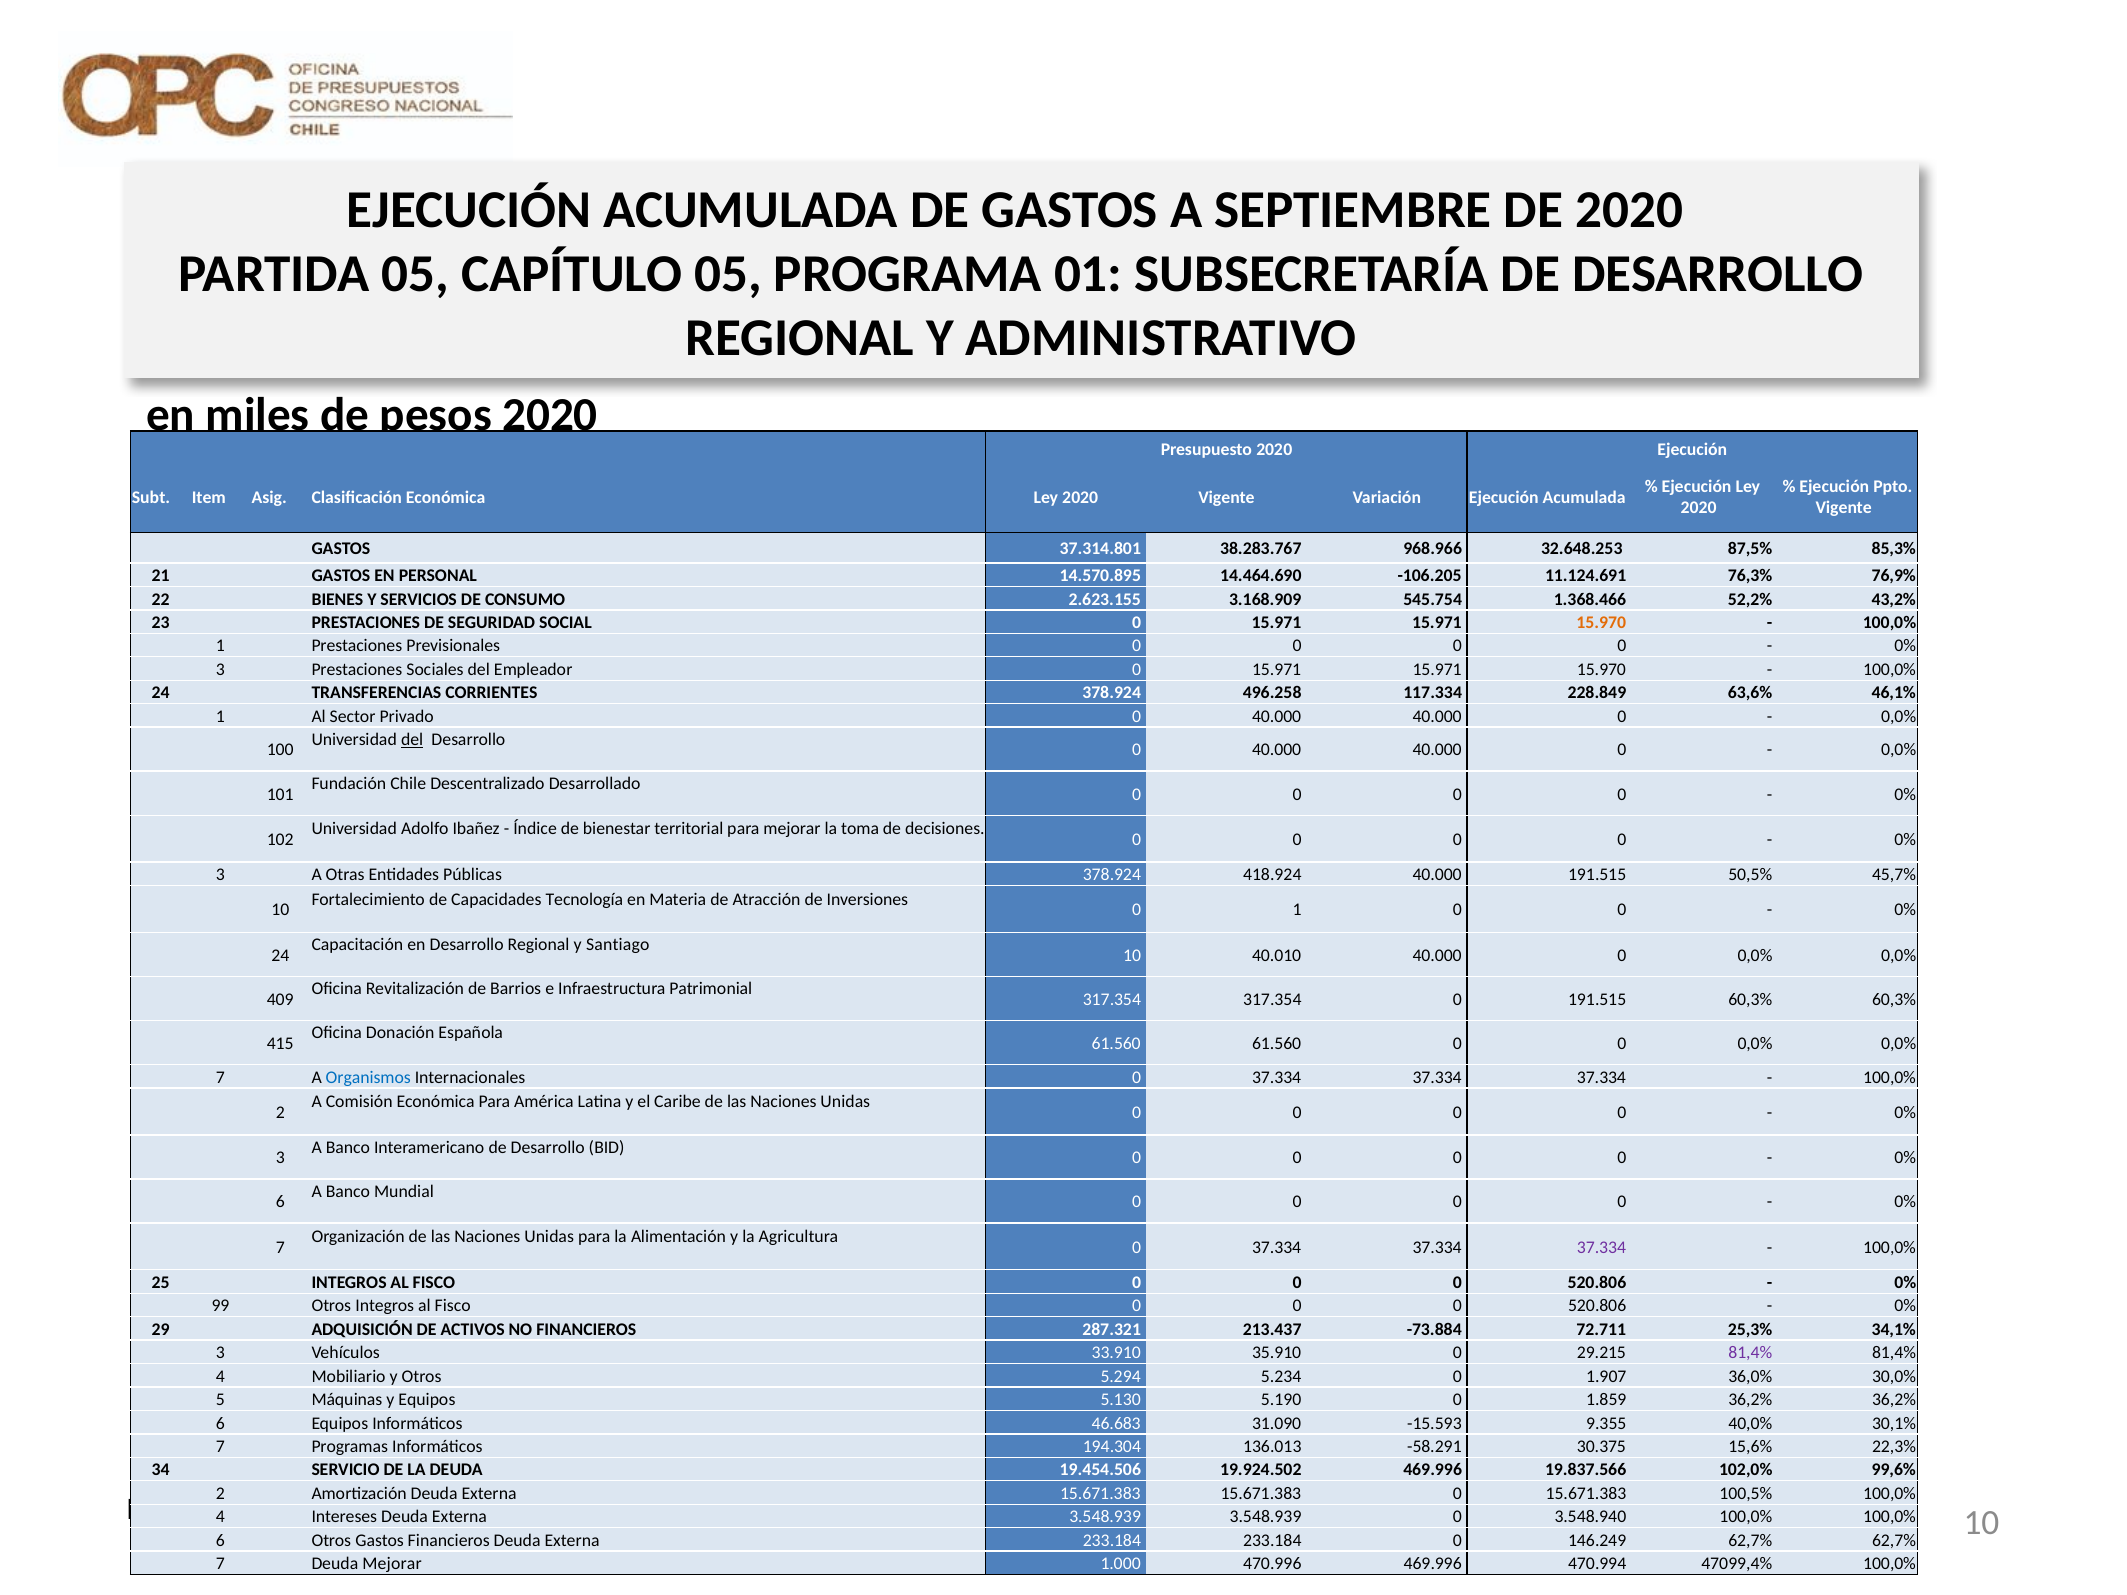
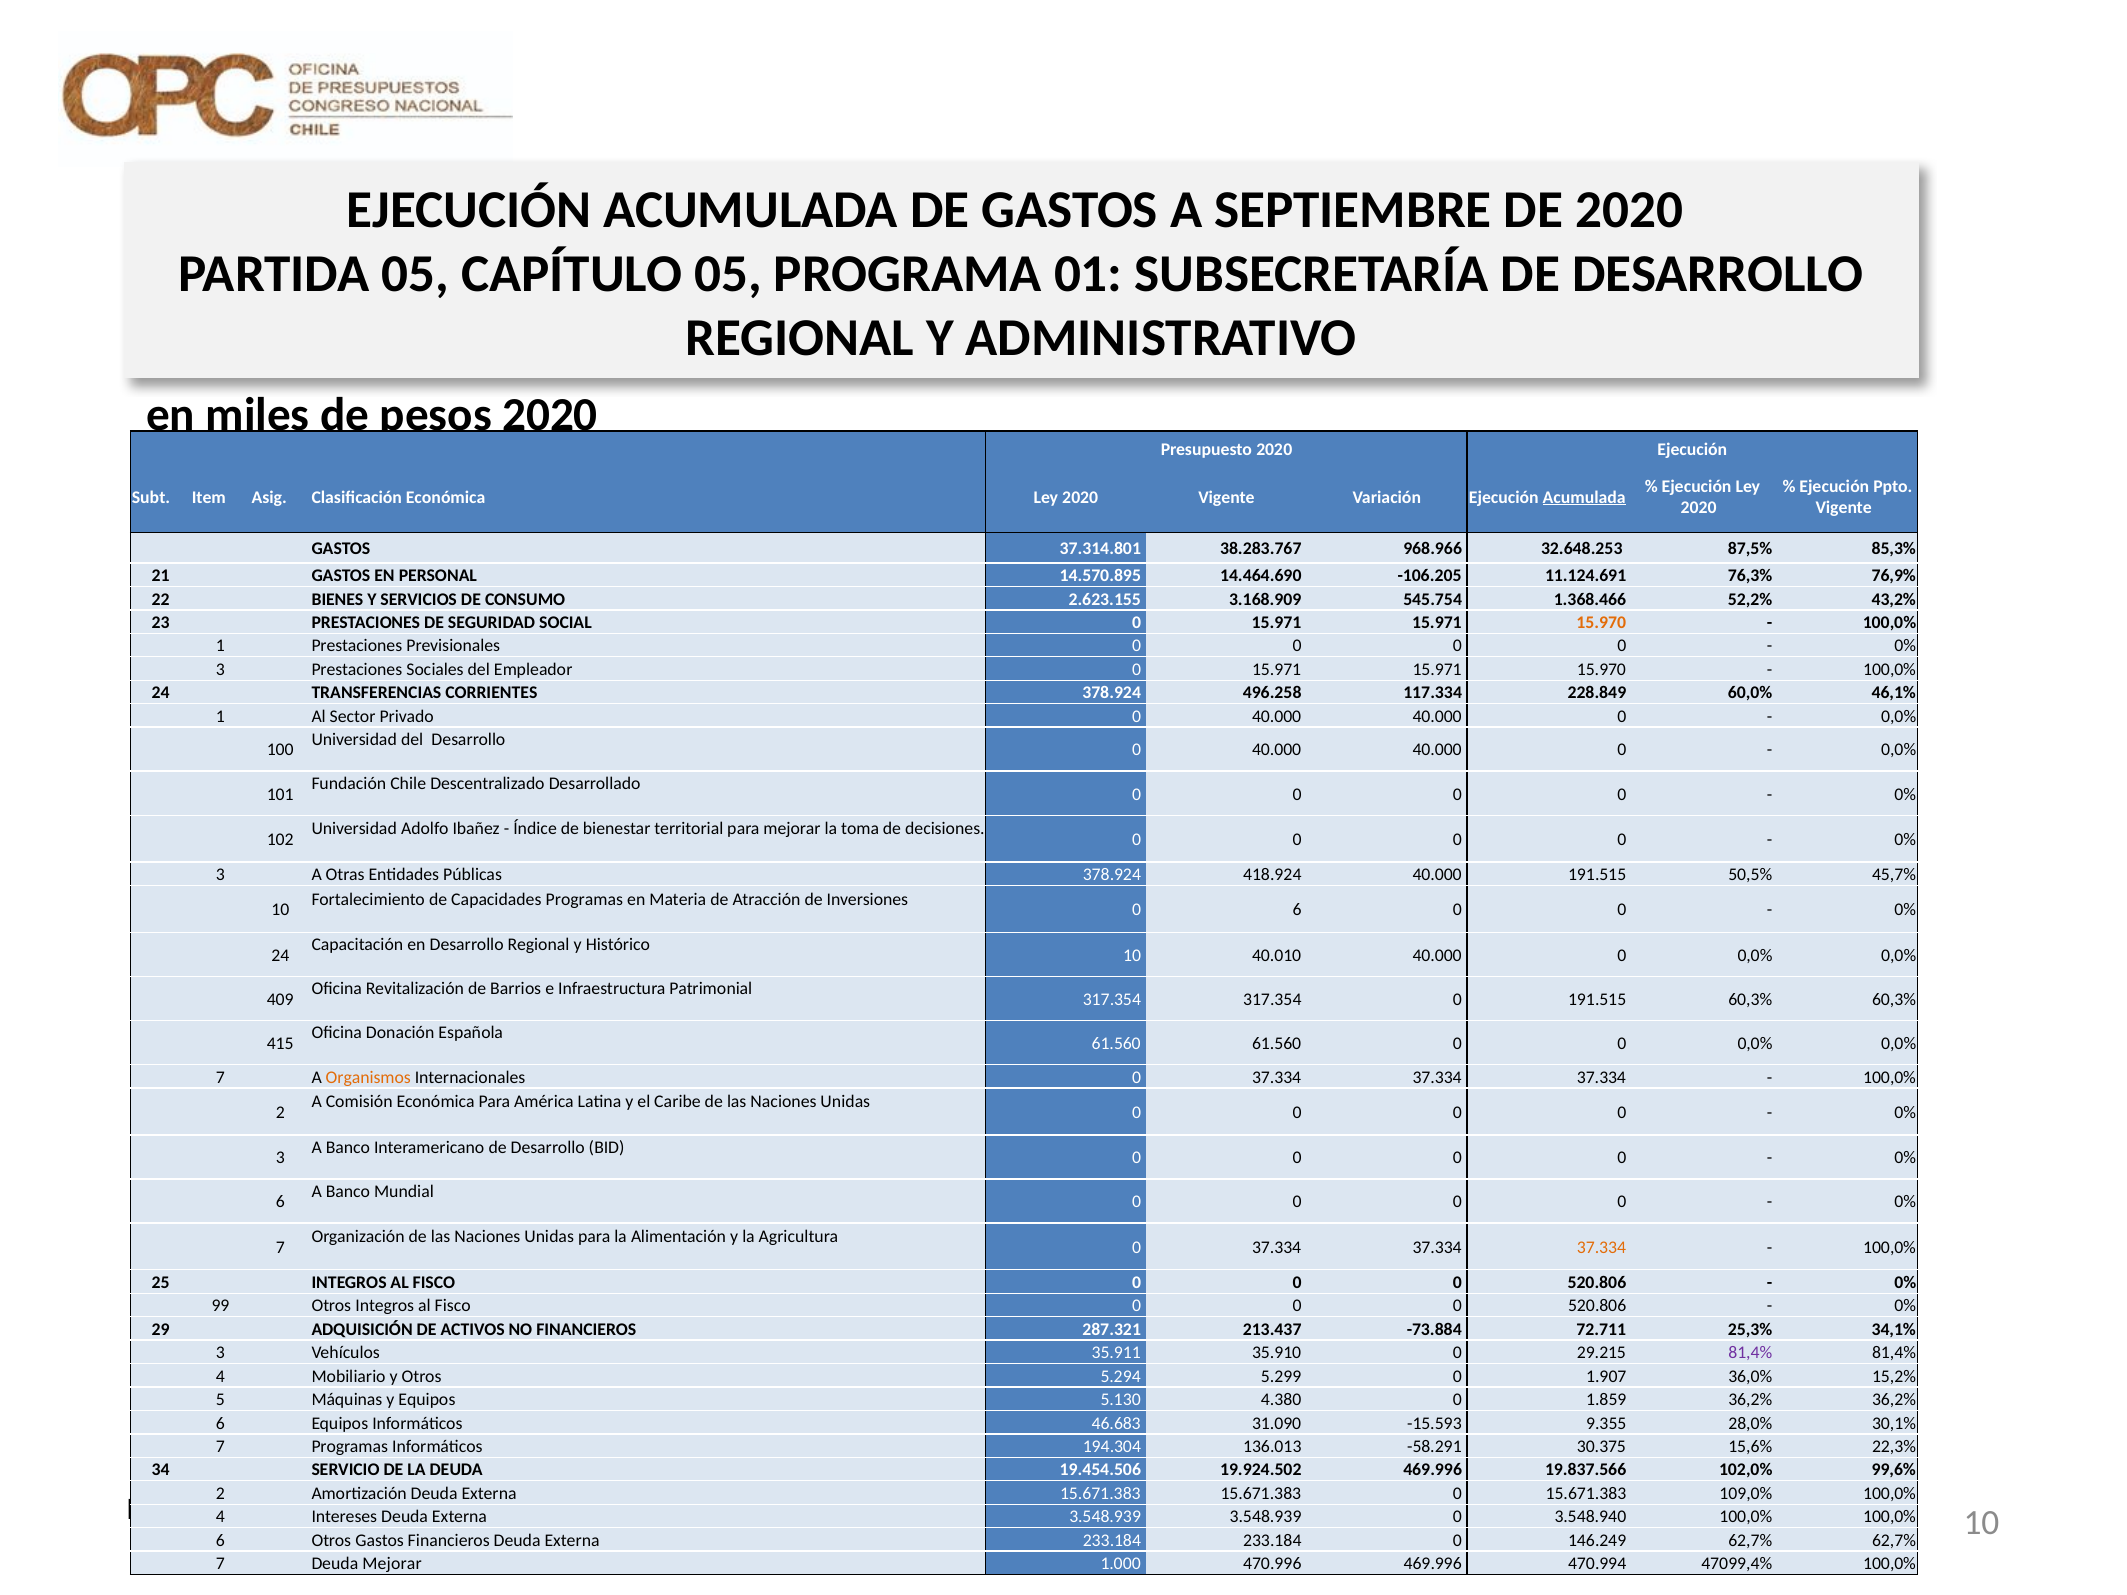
Acumulada underline: none -> present (1584, 497)
63,6%: 63,6% -> 60,0% (1750, 693)
del underline: present -> none (412, 740)
Capacidades Tecnología: Tecnología -> Programas (584, 899)
0 1: 1 -> 6 (1297, 910)
Santiago: Santiago -> Histórico (618, 945)
Organismos colour: blue -> orange (368, 1077)
37.334 colour: purple -> orange (1601, 1248)
33.910: 33.910 -> 35.911 (1116, 1353)
5.234: 5.234 -> 5.299 (1281, 1377)
30,0%: 30,0% -> 15,2% (1894, 1377)
5.190: 5.190 -> 4.380 (1281, 1400)
40,0%: 40,0% -> 28,0% (1750, 1423)
100,5%: 100,5% -> 109,0% (1746, 1494)
